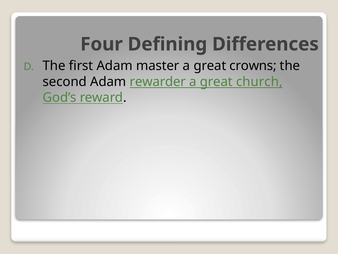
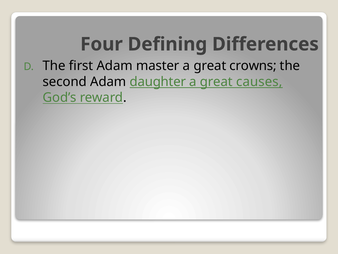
rewarder: rewarder -> daughter (158, 81)
church: church -> causes (259, 81)
